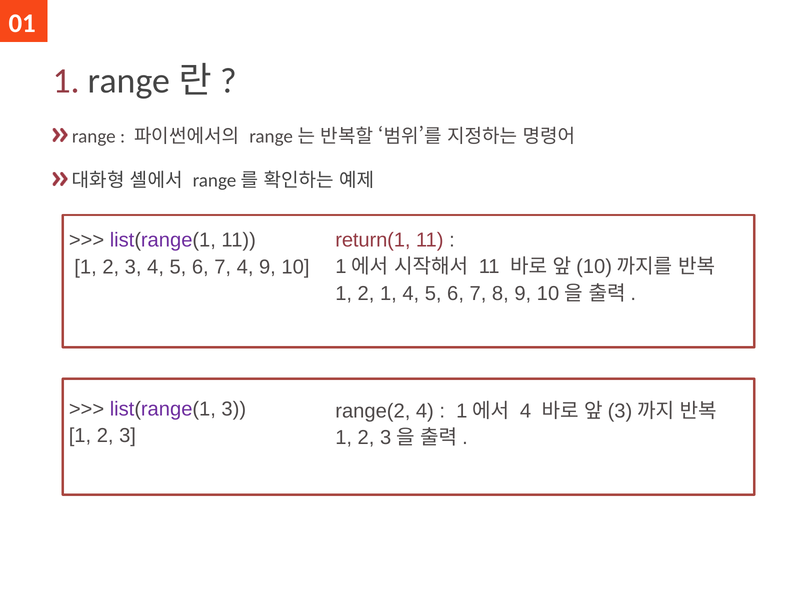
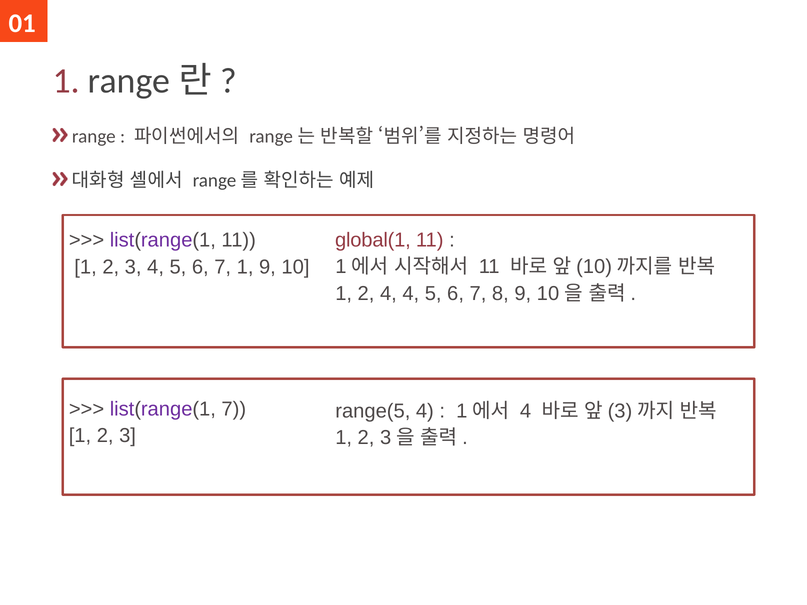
return(1: return(1 -> global(1 (373, 240)
6 7 4: 4 -> 1 (245, 267)
2 1: 1 -> 4 (388, 294)
list(range(1 3: 3 -> 7 (234, 409)
range(2: range(2 -> range(5 (373, 411)
